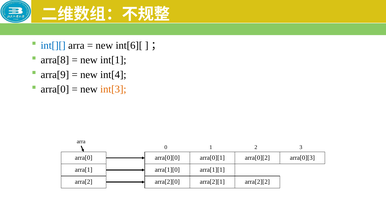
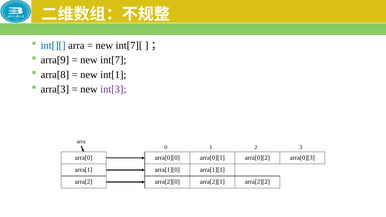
int[6][: int[6][ -> int[7][ (129, 45)
arra[8: arra[8 -> arra[9 (55, 60)
int[1: int[1 -> int[7 (113, 60)
arra[9: arra[9 -> arra[8 (55, 75)
int[4: int[4 -> int[1 (113, 75)
arra[0: arra[0 -> arra[3 (55, 89)
int[3 colour: orange -> purple (113, 89)
